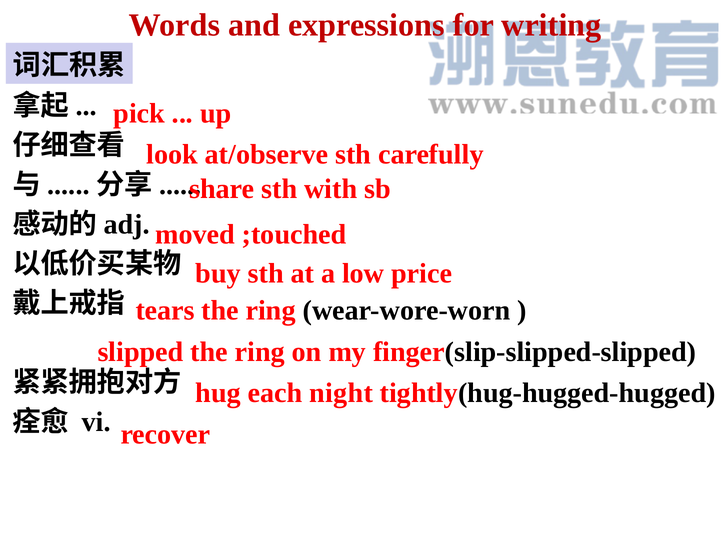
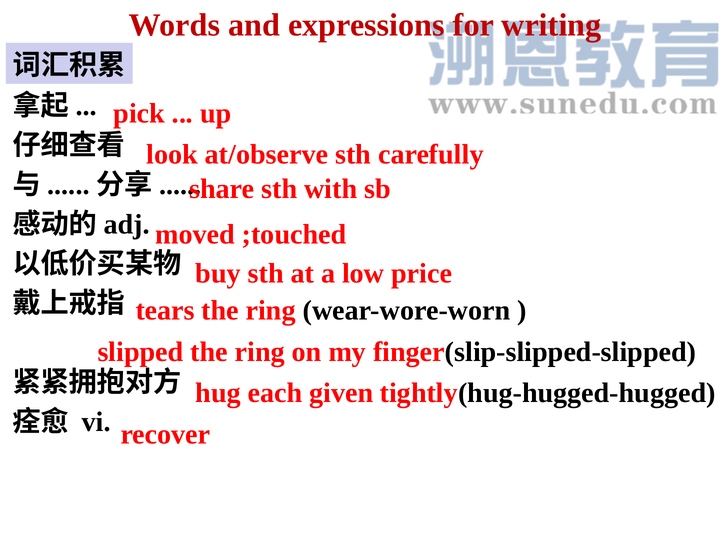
night: night -> given (341, 393)
